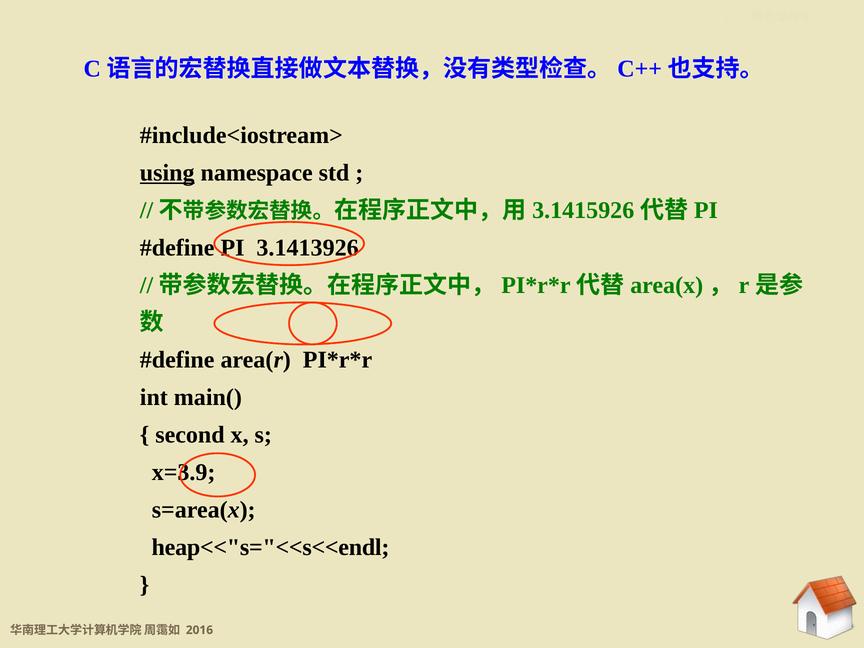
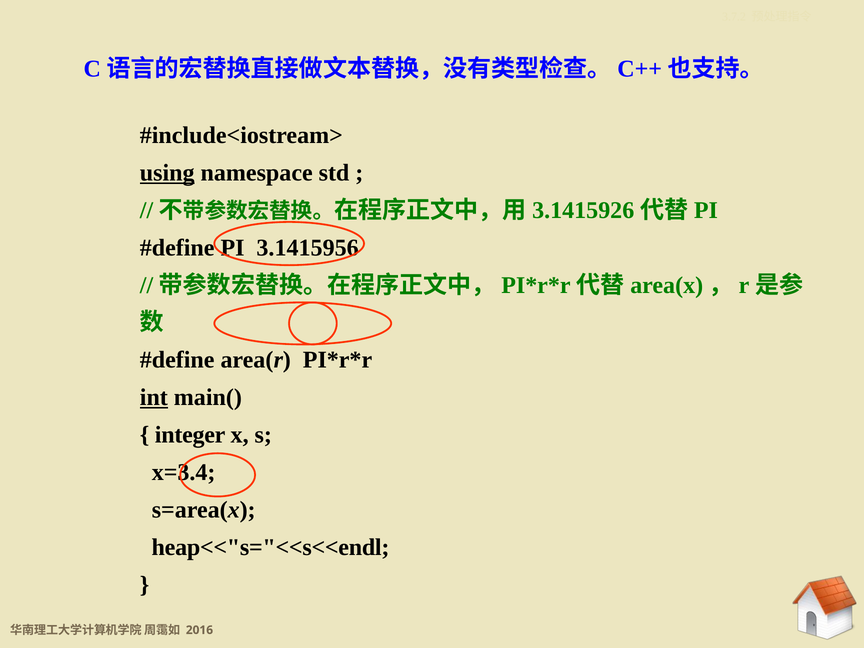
3.1413926: 3.1413926 -> 3.1415956 (308, 248)
int underline: none -> present (154, 397)
second: second -> integer (190, 435)
x=3.9: x=3.9 -> x=3.4 (184, 472)
